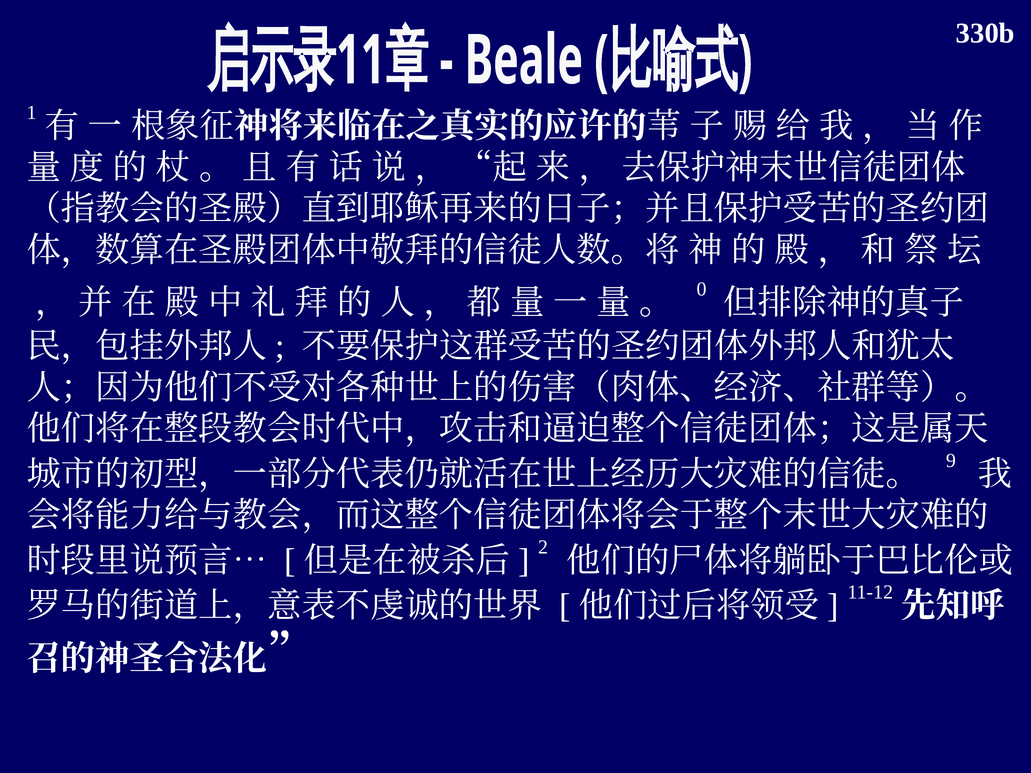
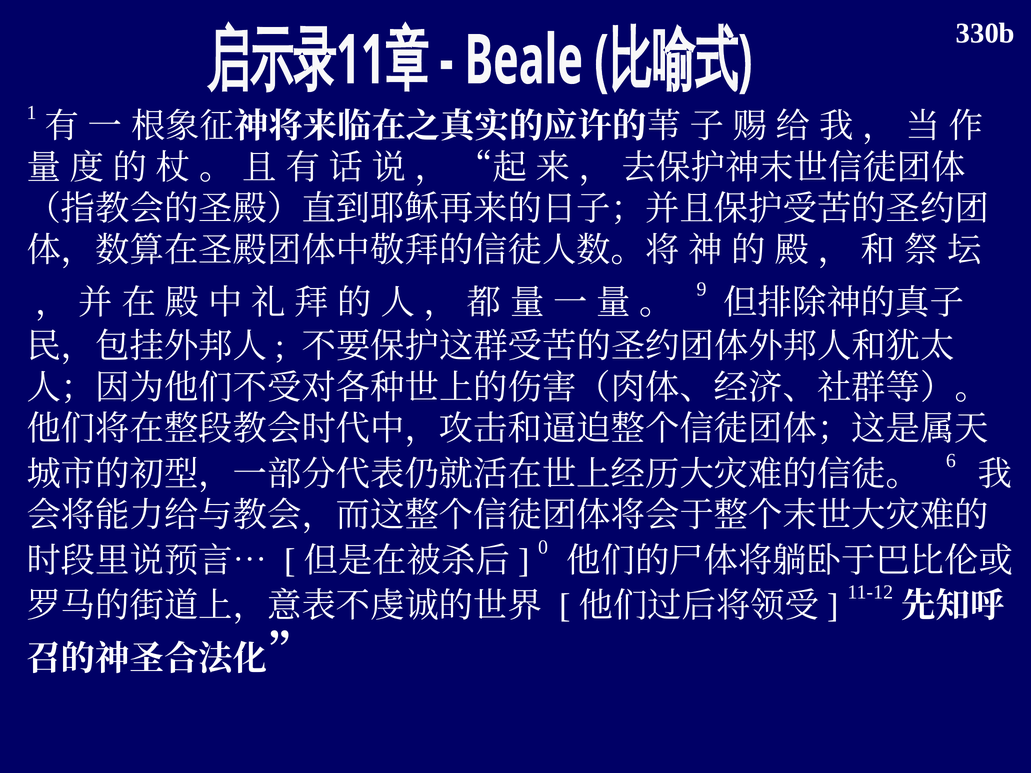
0: 0 -> 9 (702, 289)
9: 9 -> 6 (951, 461)
2: 2 -> 0 (543, 547)
